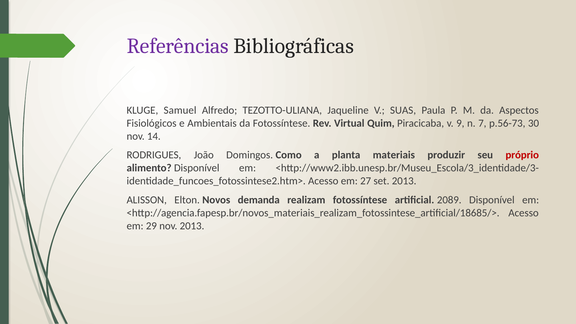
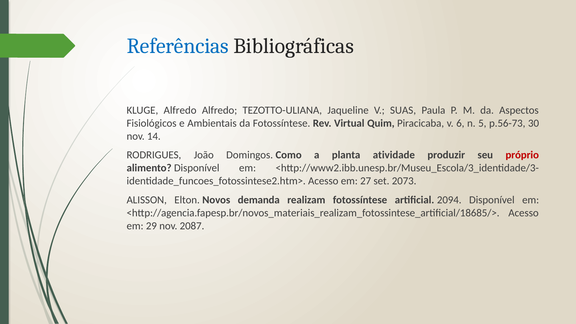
Referências colour: purple -> blue (178, 46)
KLUGE Samuel: Samuel -> Alfredo (180, 110)
9: 9 -> 6 (460, 123)
7: 7 -> 5 (482, 123)
materiais: materiais -> atividade (394, 155)
set 2013: 2013 -> 2073 (404, 181)
2089: 2089 -> 2094 (449, 200)
nov 2013: 2013 -> 2087 (192, 226)
